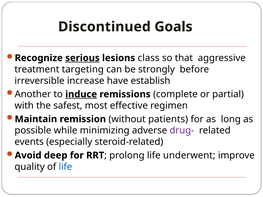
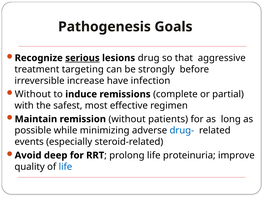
Discontinued: Discontinued -> Pathogenesis (104, 27)
class: class -> drug (149, 58)
establish: establish -> infection (150, 81)
Another: Another -> Without (33, 94)
induce underline: present -> none (81, 94)
drug- colour: purple -> blue (182, 131)
underwent: underwent -> proteinuria (189, 156)
